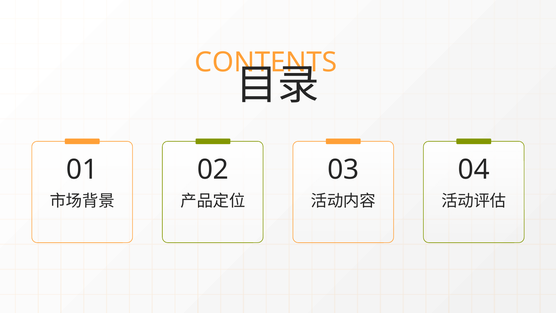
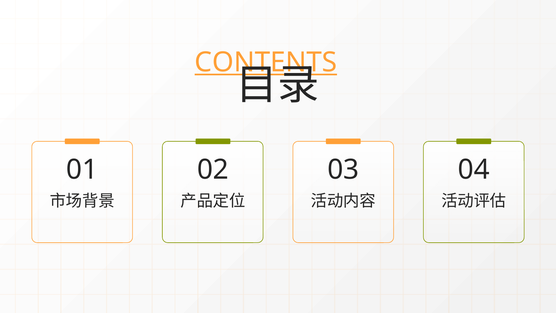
CONTENTS underline: none -> present (266, 62)
